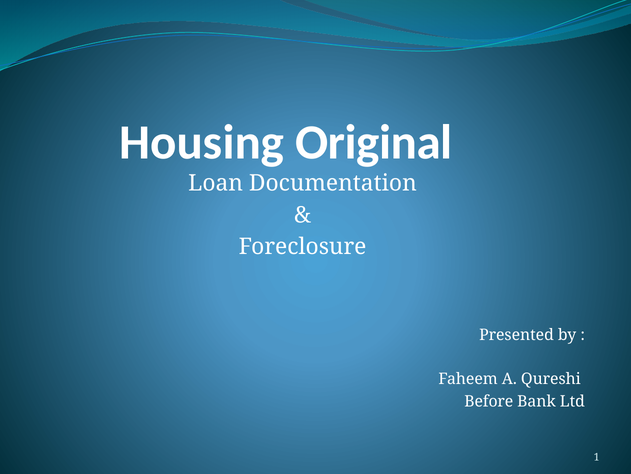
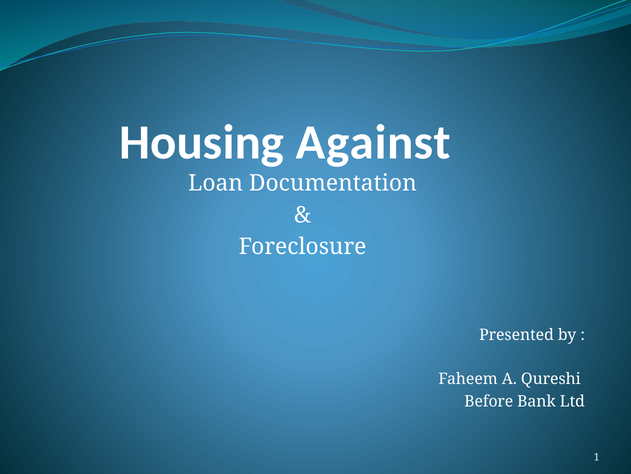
Original: Original -> Against (373, 142)
